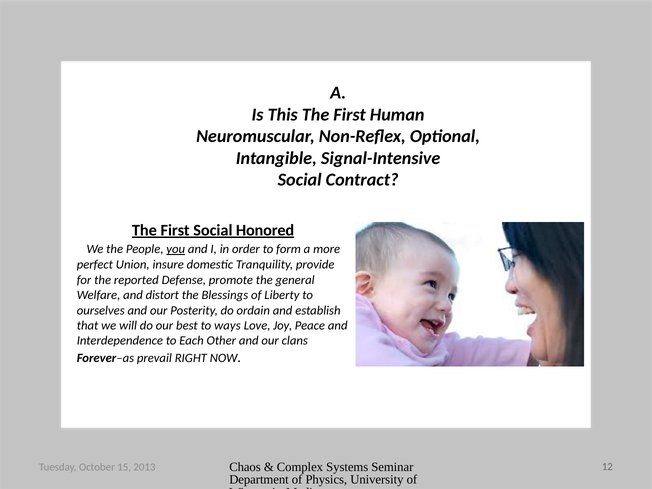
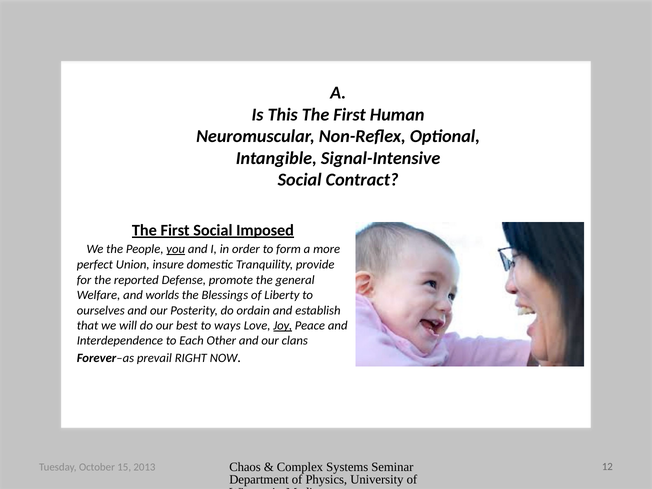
Honored: Honored -> Imposed (265, 230)
distort: distort -> worlds (162, 295)
Joy underline: none -> present (283, 326)
